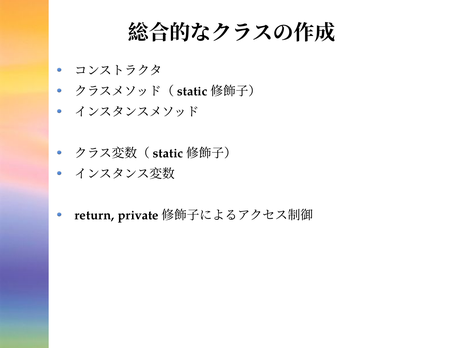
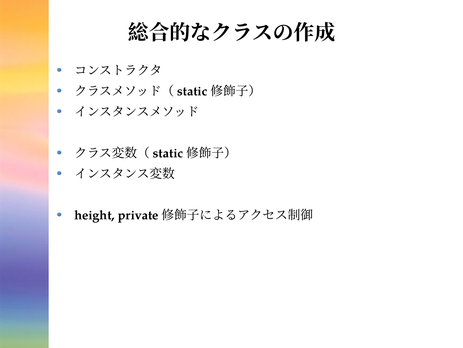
return: return -> height (95, 215)
